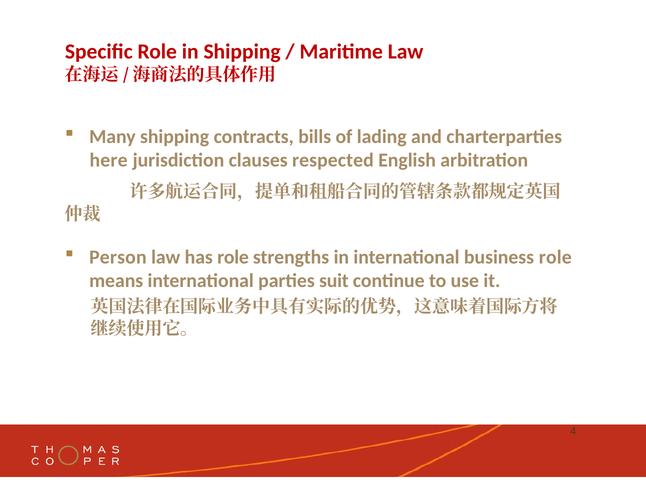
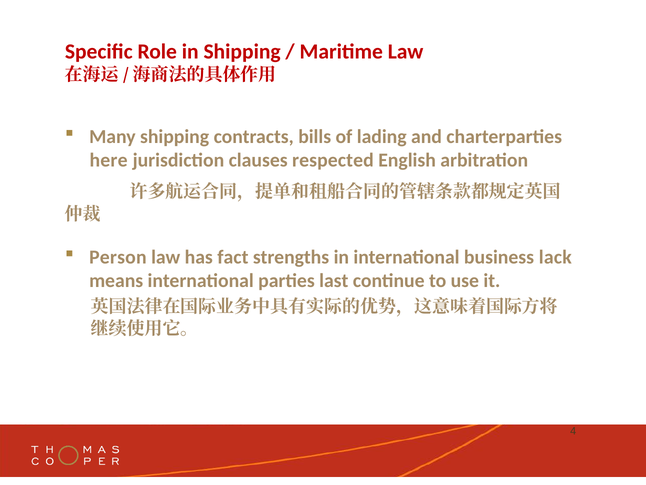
has role: role -> fact (233, 257)
business role: role -> lack (555, 257)
suit: suit -> last (334, 281)
